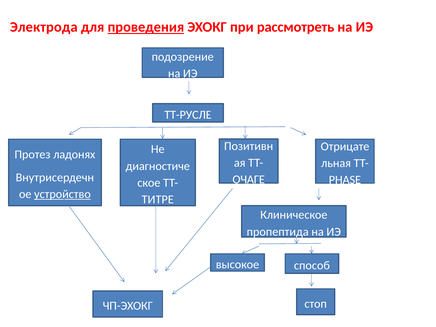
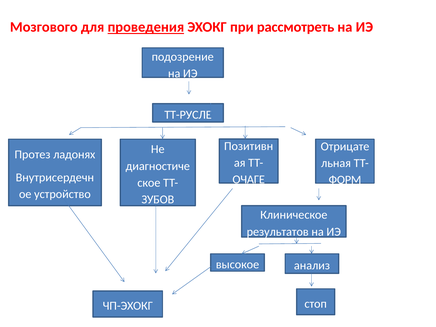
Электрода: Электрода -> Мозгового (44, 27)
PHASE: PHASE -> ФОРМ (345, 180)
устройство underline: present -> none (62, 194)
ТИТРЕ: ТИТРЕ -> ЗУБОВ (158, 199)
пропептида: пропептида -> результатов (278, 232)
способ: способ -> анализ (312, 266)
